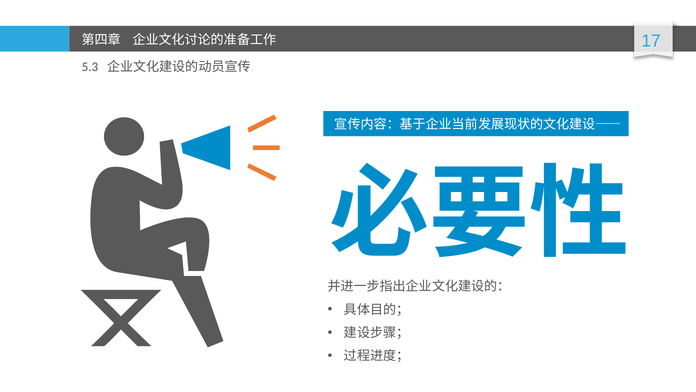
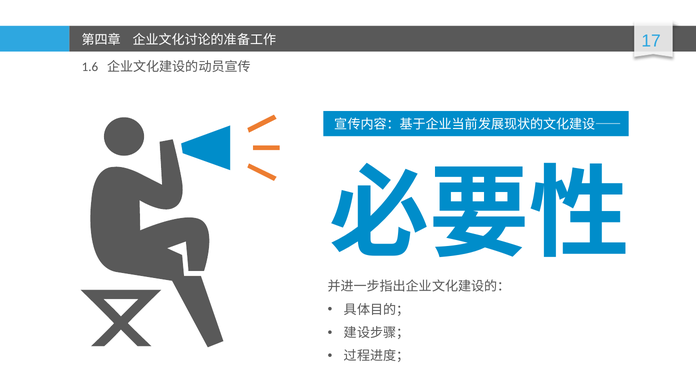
5.3: 5.3 -> 1.6 (90, 67)
